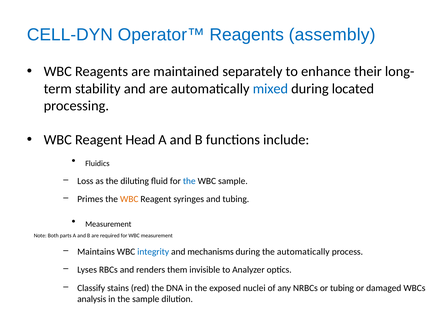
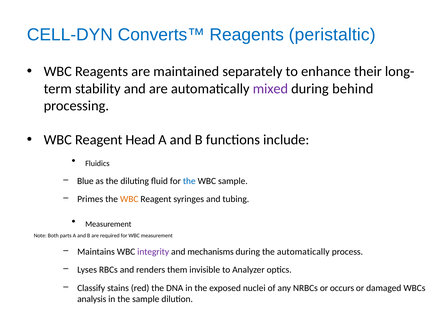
Operator™: Operator™ -> Converts™ (161, 35)
assembly: assembly -> peristaltic (332, 35)
mixed colour: blue -> purple (270, 89)
located: located -> behind (353, 89)
Loss: Loss -> Blue (85, 181)
integrity colour: blue -> purple (153, 252)
or tubing: tubing -> occurs (342, 288)
